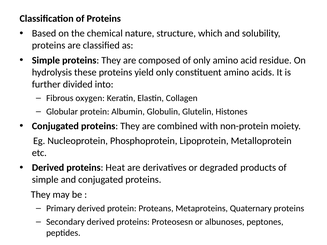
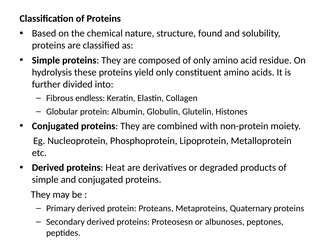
which: which -> found (210, 33)
oxygen: oxygen -> endless (90, 98)
